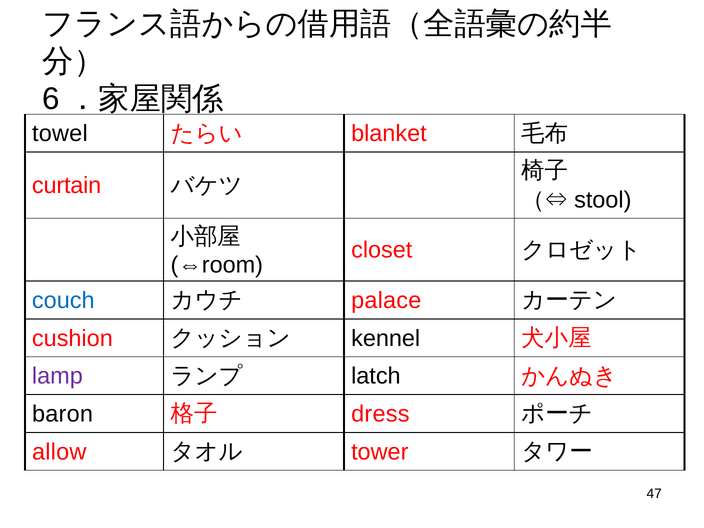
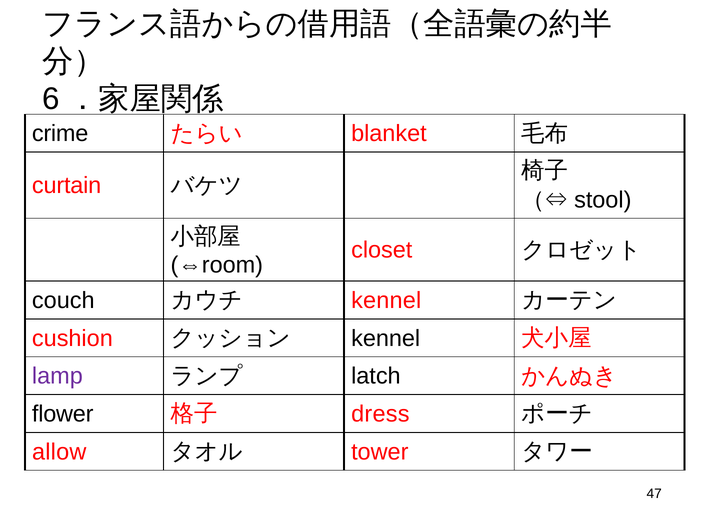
towel: towel -> crime (60, 134)
couch colour: blue -> black (63, 300)
palace: palace -> kennel (386, 300)
baron: baron -> flower (63, 414)
